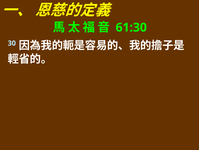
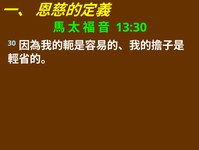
61:30: 61:30 -> 13:30 (131, 27)
